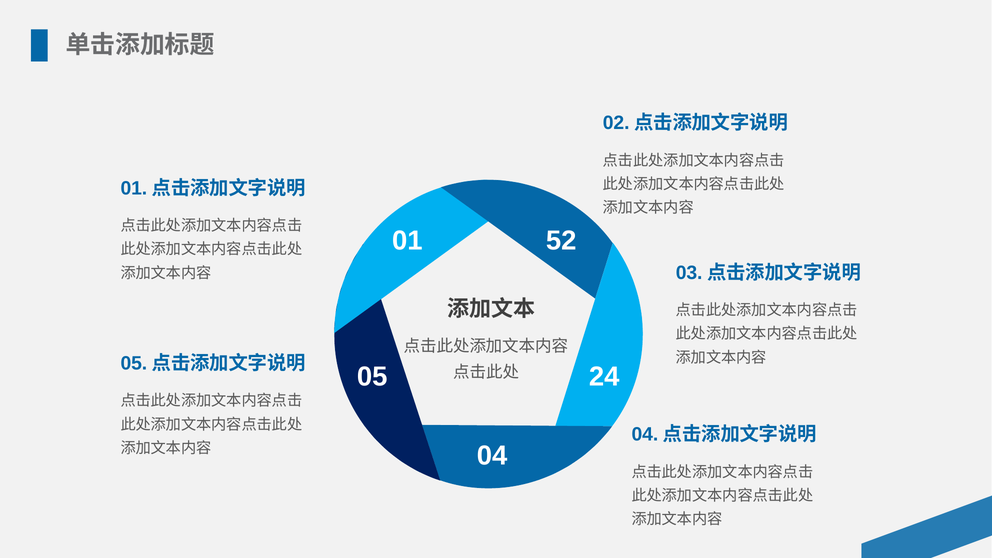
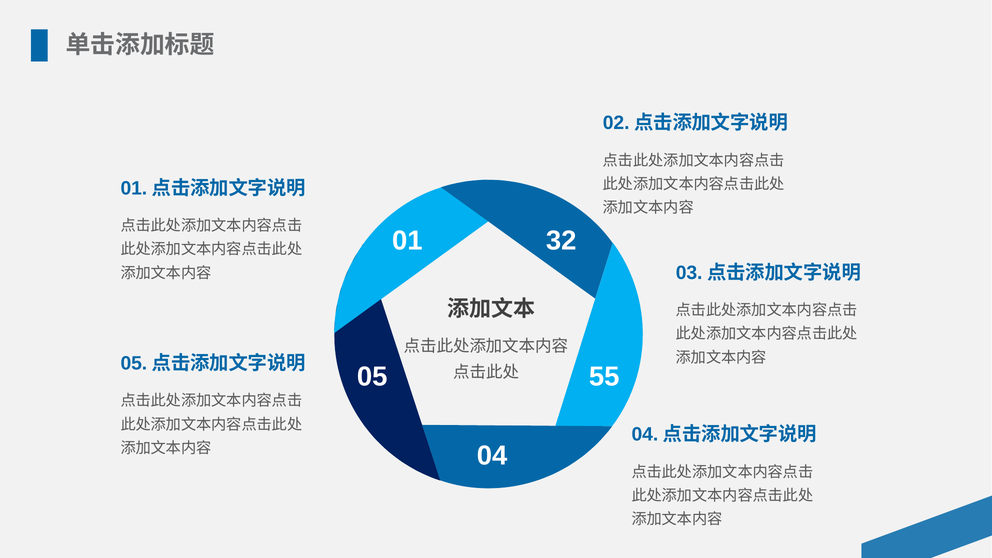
52: 52 -> 32 (561, 241)
24: 24 -> 55 (604, 377)
